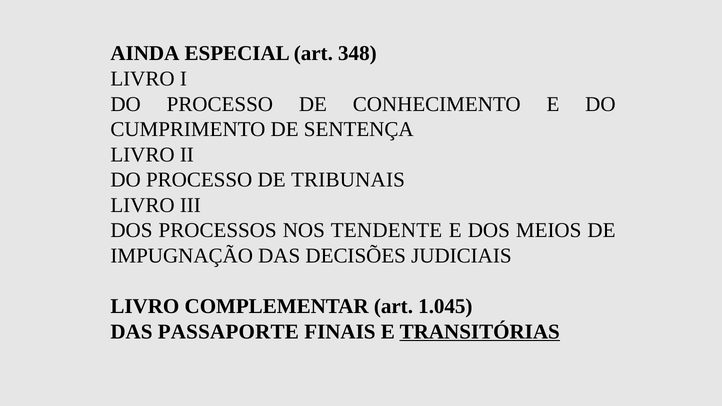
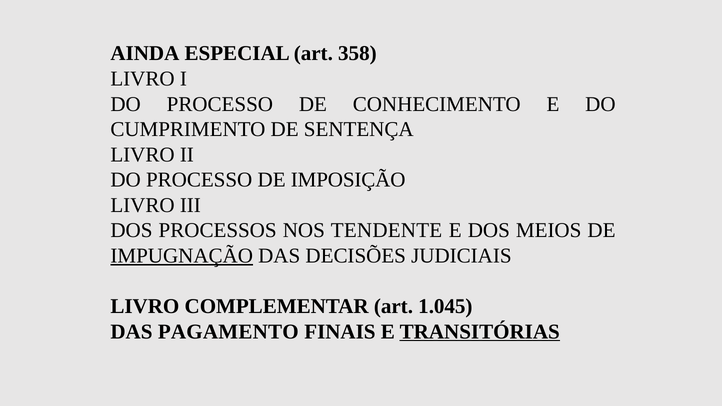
348: 348 -> 358 (357, 54)
TRIBUNAIS: TRIBUNAIS -> IMPOSIÇÃO (348, 180)
IMPUGNAÇÃO underline: none -> present (182, 256)
PASSAPORTE: PASSAPORTE -> PAGAMENTO (228, 332)
